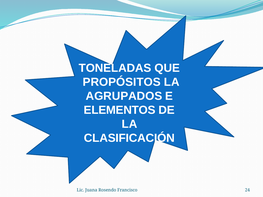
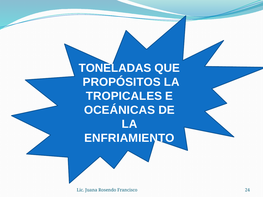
AGRUPADOS: AGRUPADOS -> TROPICALES (124, 96)
ELEMENTOS: ELEMENTOS -> OCEÁNICAS (120, 110)
CLASIFICACIÓN: CLASIFICACIÓN -> ENFRIAMIENTO (129, 138)
